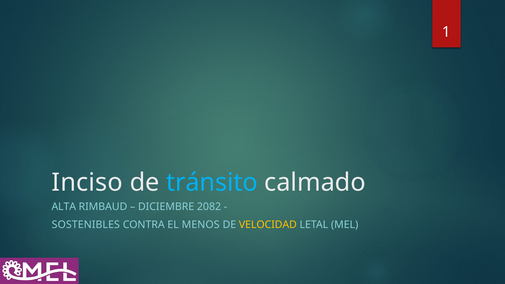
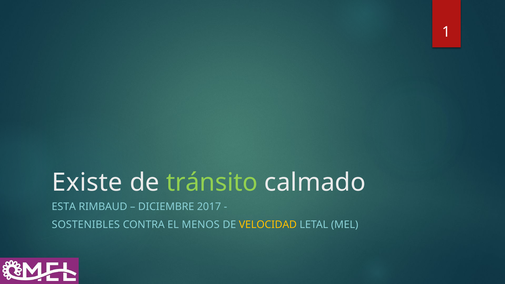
Inciso: Inciso -> Existe (87, 183)
tránsito colour: light blue -> light green (212, 183)
ALTA: ALTA -> ESTA (64, 207)
2082: 2082 -> 2017 (209, 207)
